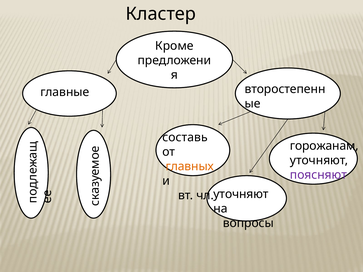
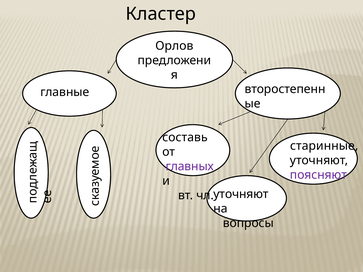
Кроме: Кроме -> Орлов (174, 46)
горожанам: горожанам -> старинные (324, 146)
главных colour: orange -> purple (190, 167)
